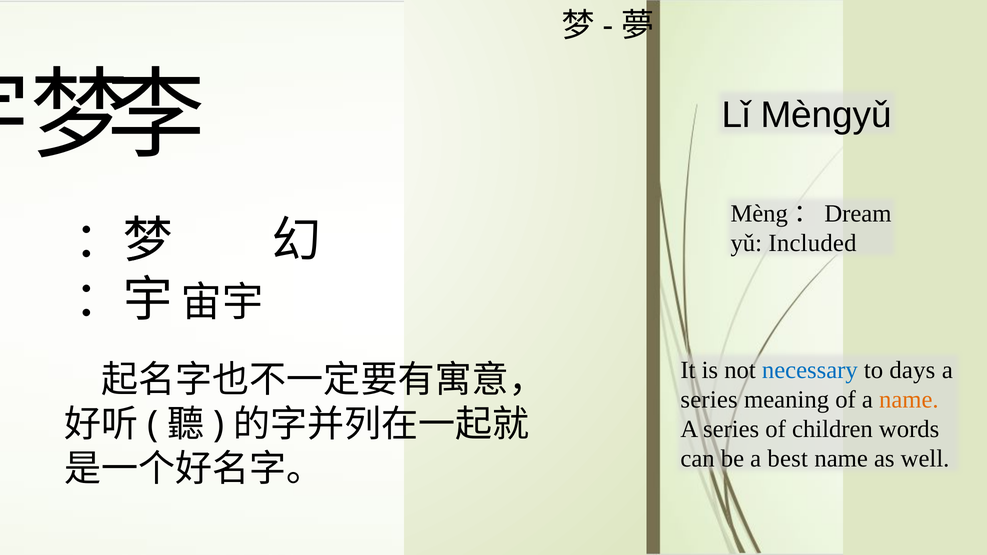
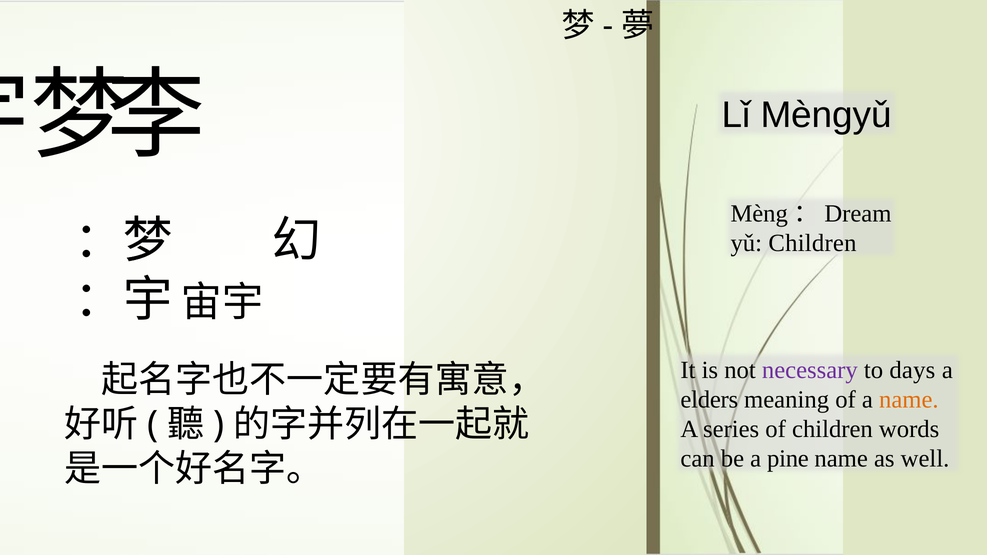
yǔ Included: Included -> Children (813, 243)
necessary colour: blue -> purple (810, 370)
series: series -> elders (709, 400)
best: best -> pine (788, 459)
